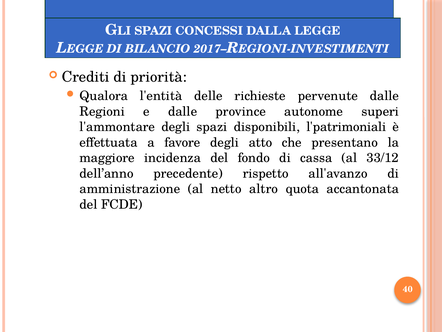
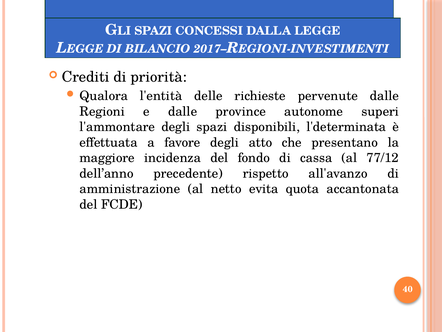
l'patrimoniali: l'patrimoniali -> l'determinata (346, 127)
33/12: 33/12 -> 77/12 (383, 158)
altro: altro -> evita (264, 189)
